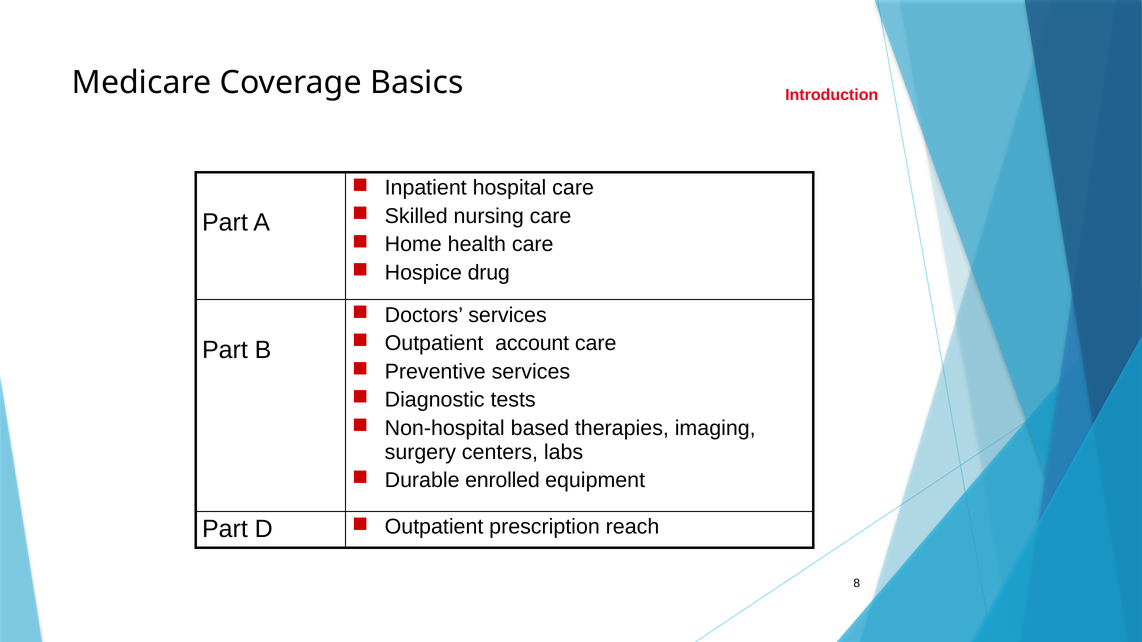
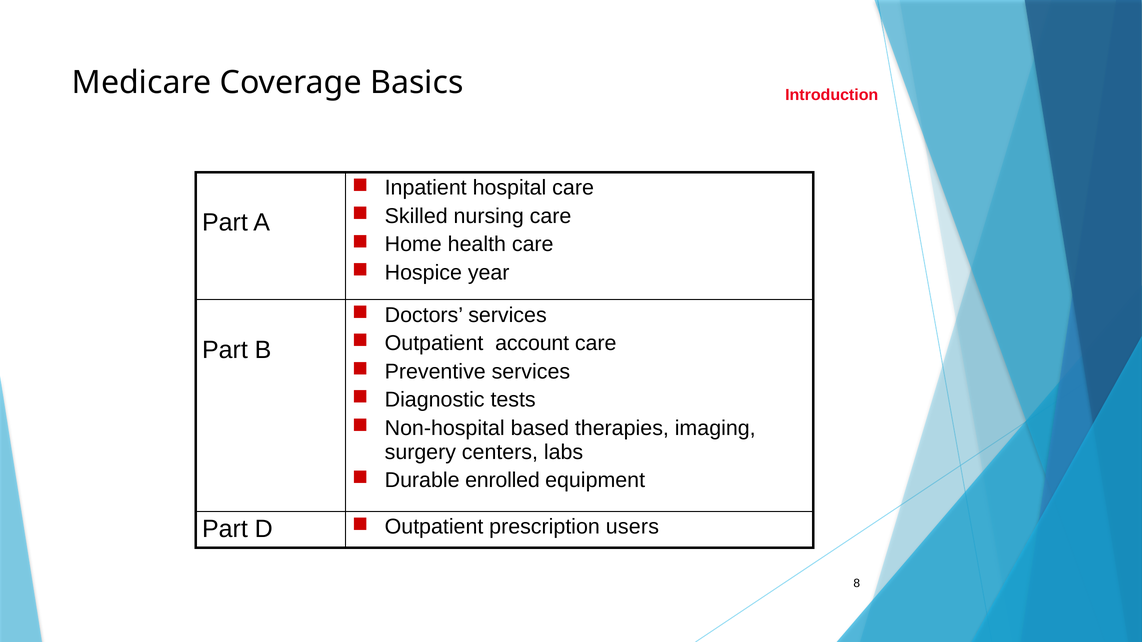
drug: drug -> year (489, 273)
reach: reach -> users (632, 527)
